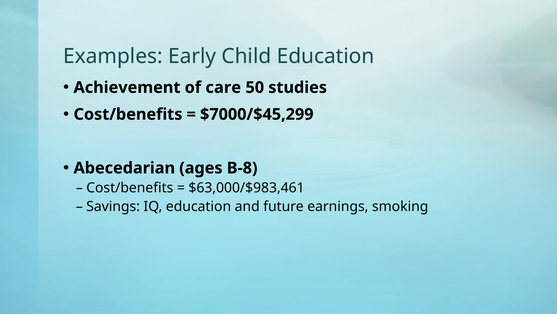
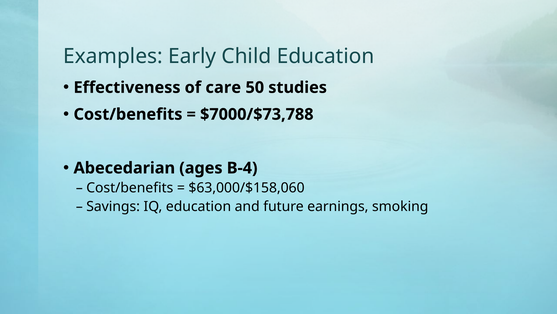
Achievement: Achievement -> Effectiveness (127, 87)
$7000/$45,299: $7000/$45,299 -> $7000/$73,788 (257, 114)
B-8: B-8 -> B-4 (242, 168)
$63,000/$983,461: $63,000/$983,461 -> $63,000/$158,060 (247, 188)
